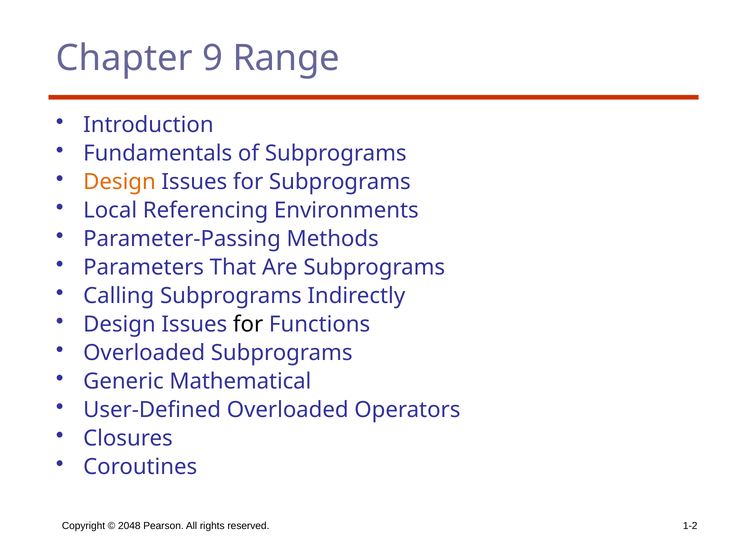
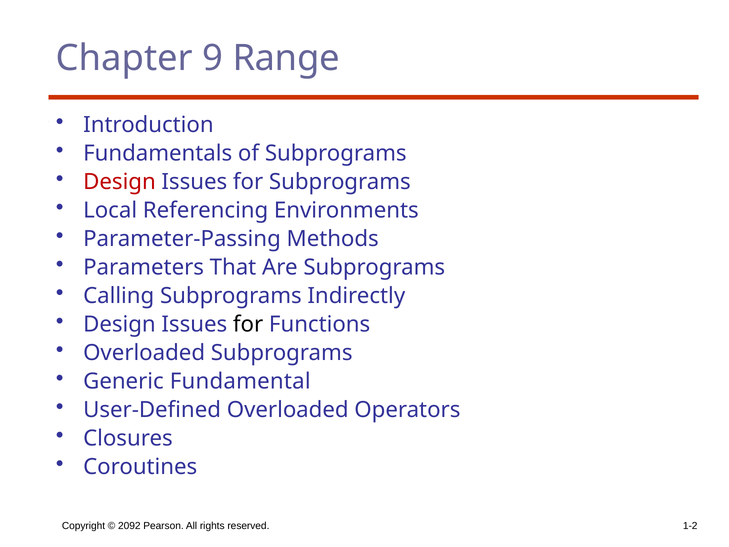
Design colour: orange -> red (120, 182)
Mathematical: Mathematical -> Fundamental (240, 381)
2048: 2048 -> 2092 (129, 526)
